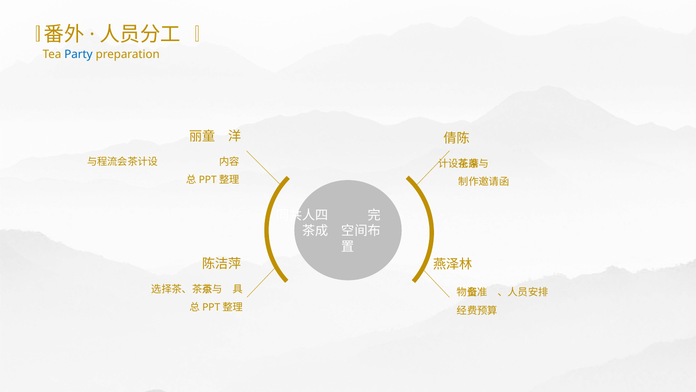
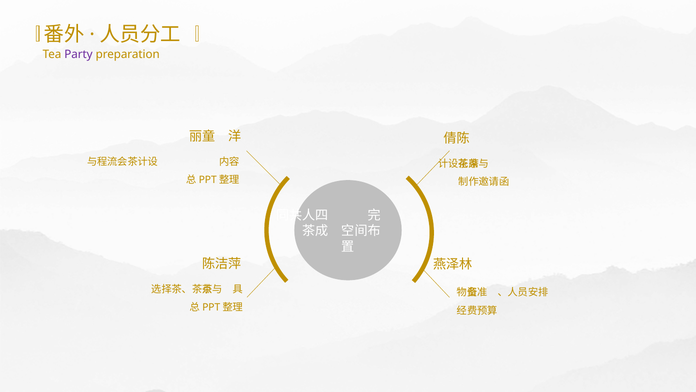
Party colour: blue -> purple (78, 55)
